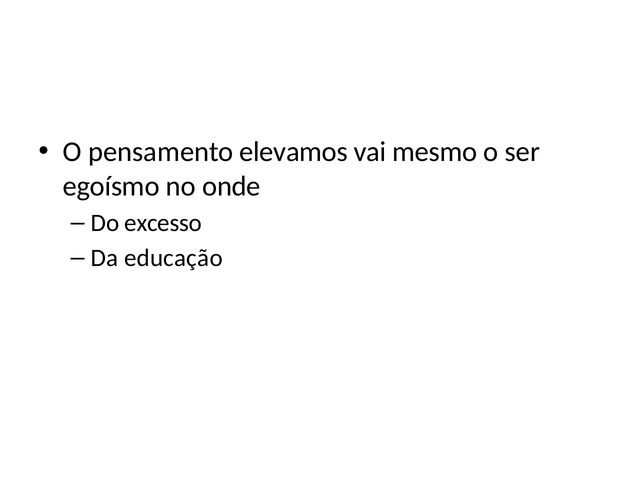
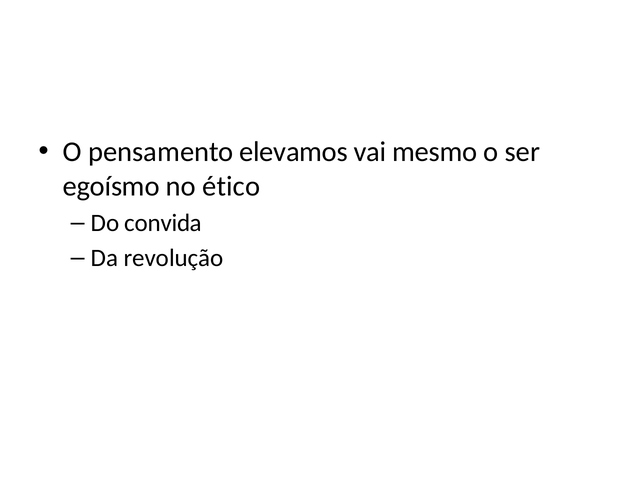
onde: onde -> ético (231, 186)
excesso: excesso -> convida (163, 223)
educação: educação -> revolução (174, 258)
